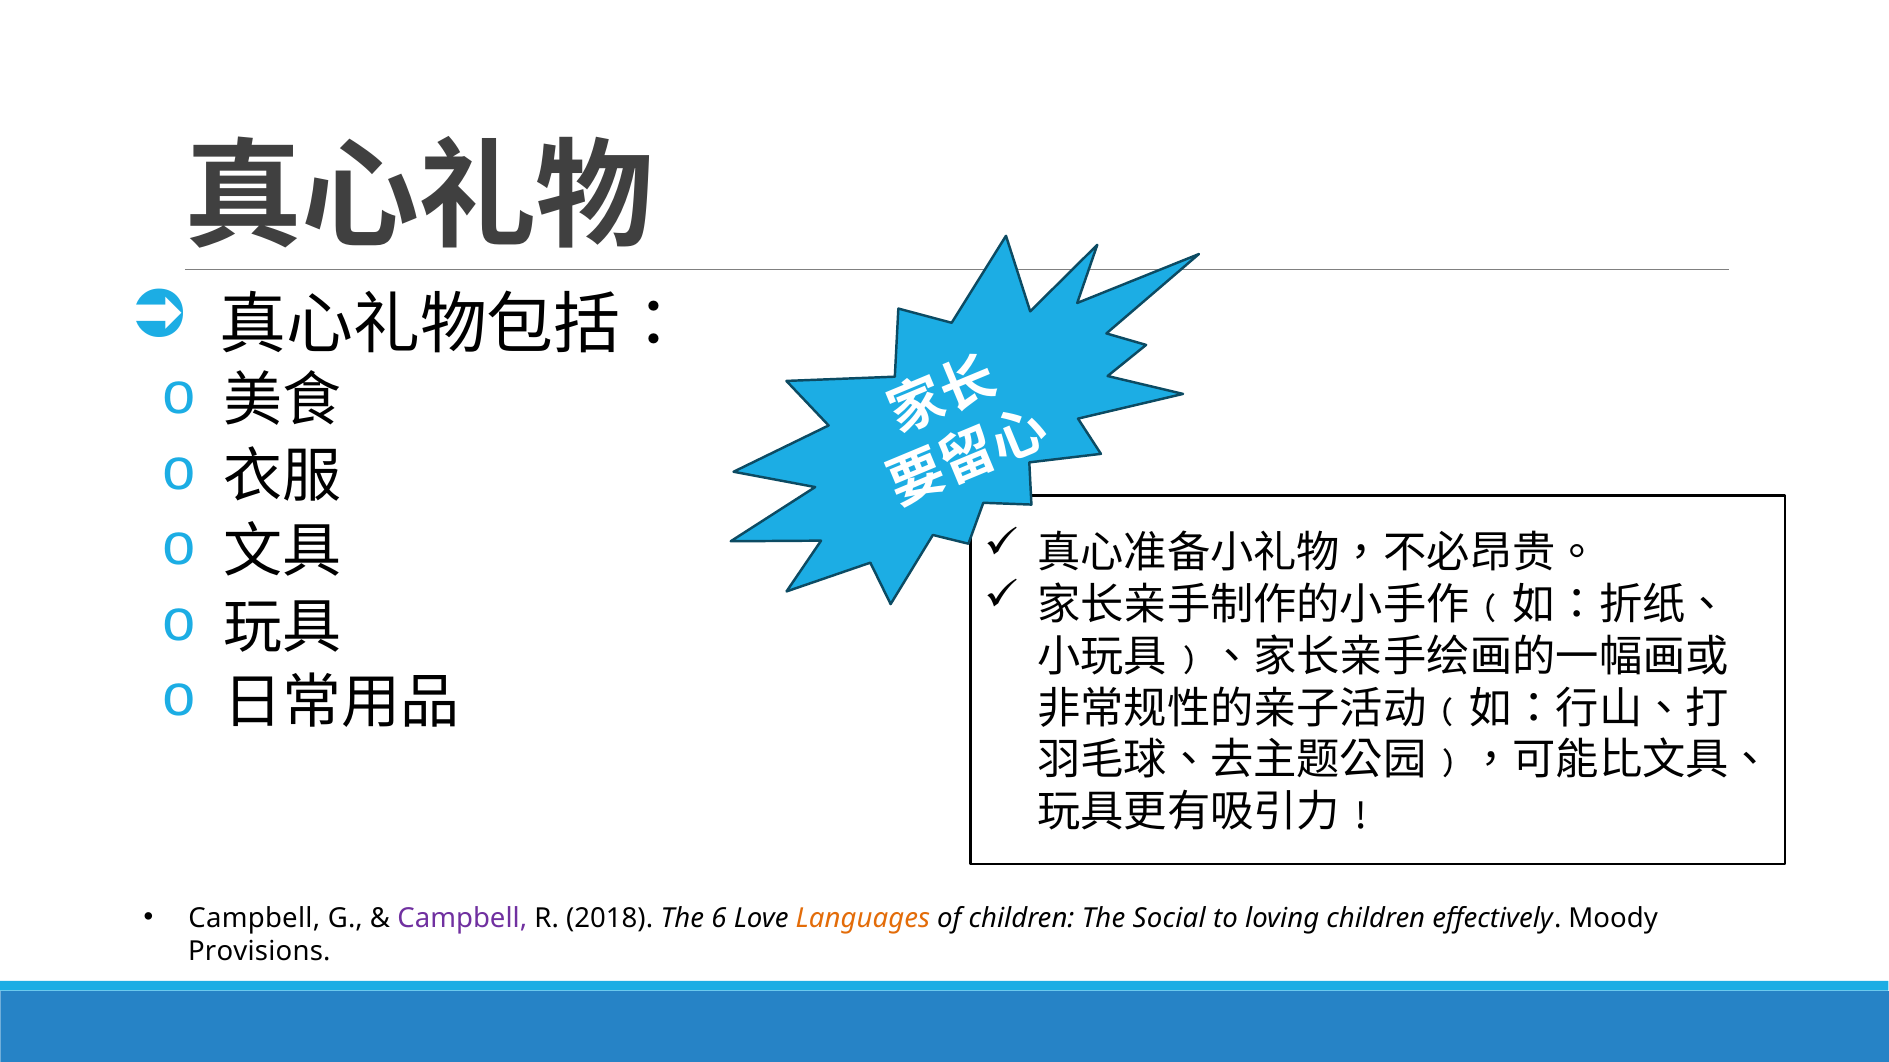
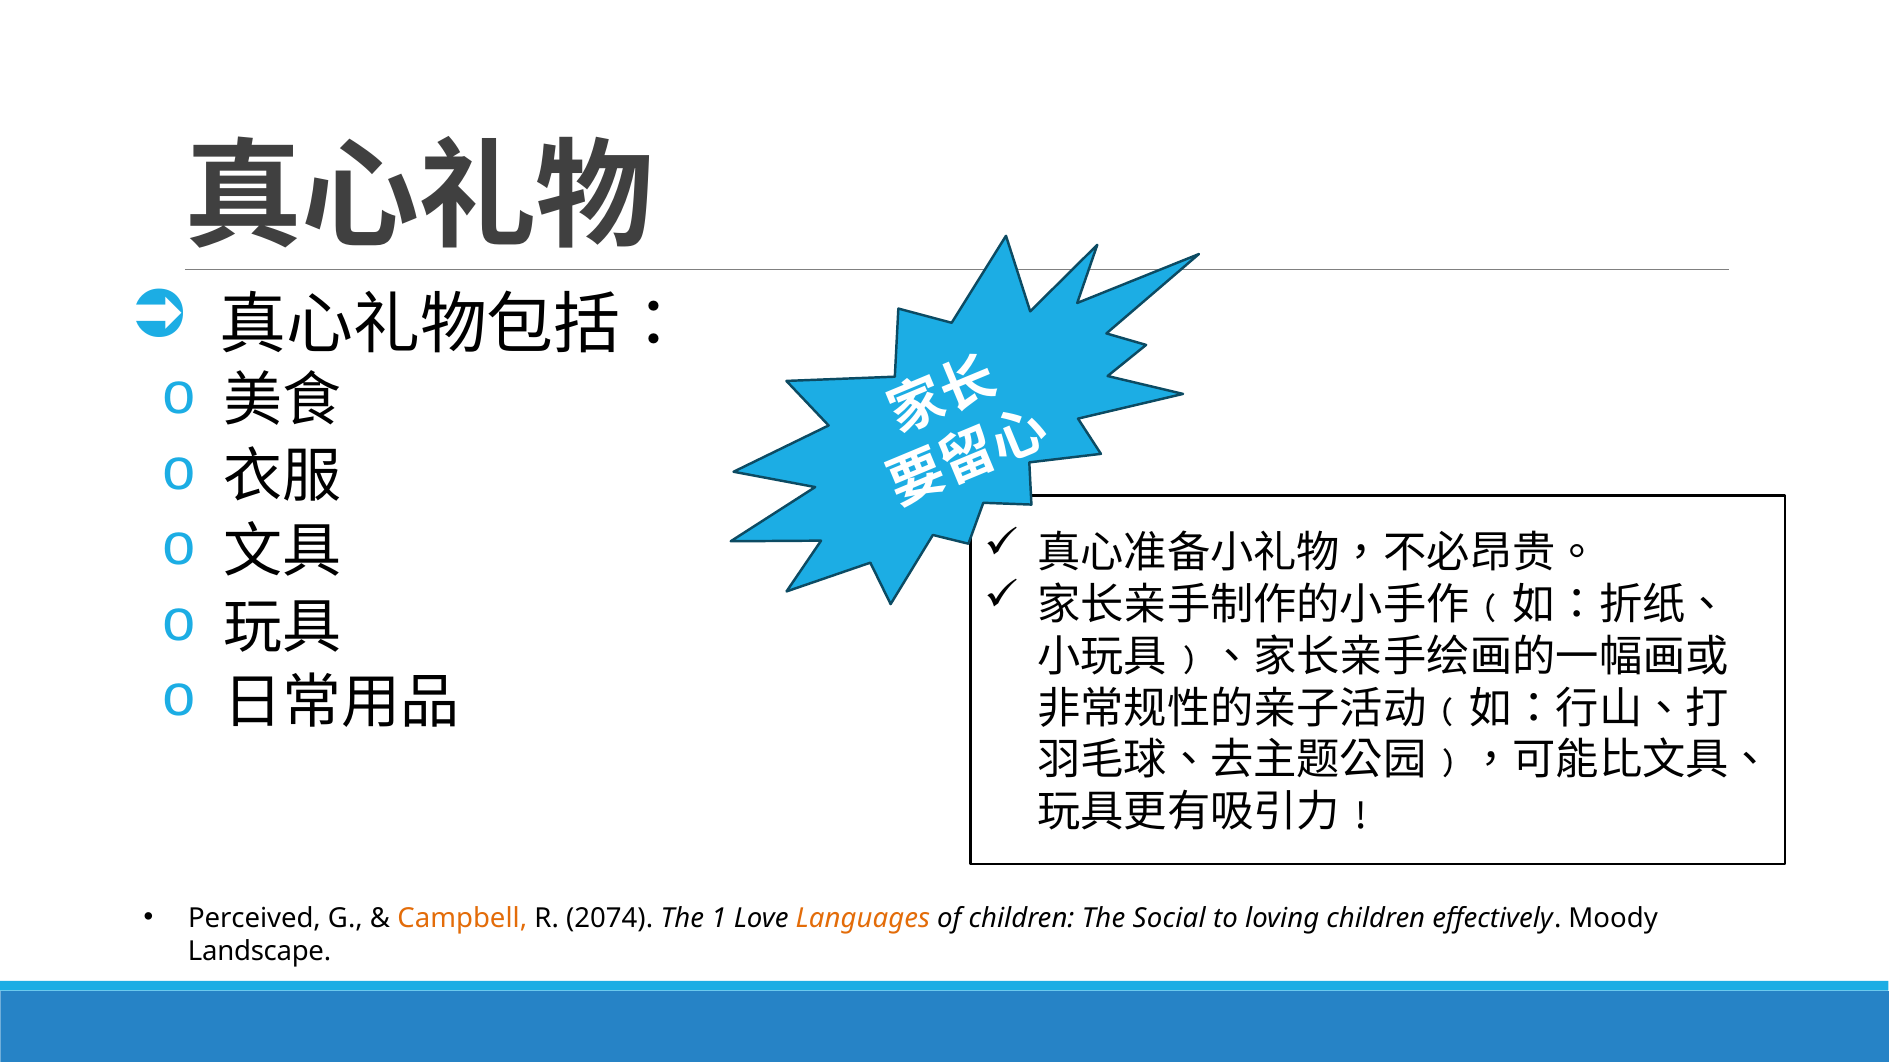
Campbell: Campbell -> Perceived (254, 919)
Campbell colour: purple -> orange (462, 919)
2018: 2018 -> 2074 (610, 919)
6: 6 -> 1 (719, 919)
Provisions: Provisions -> Landscape (260, 952)
